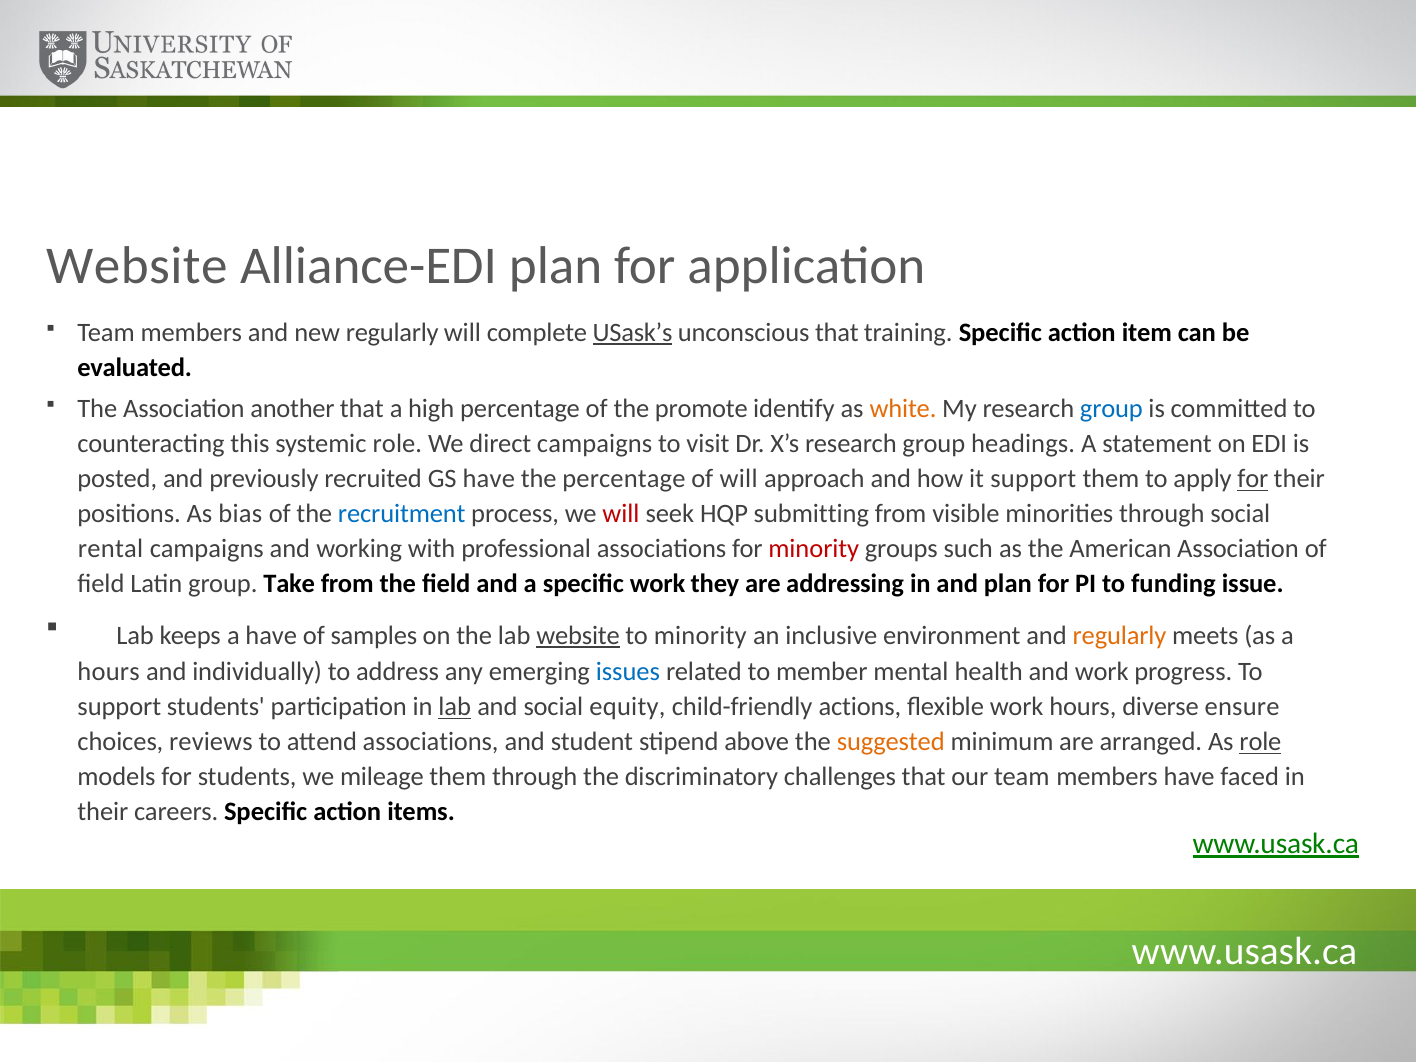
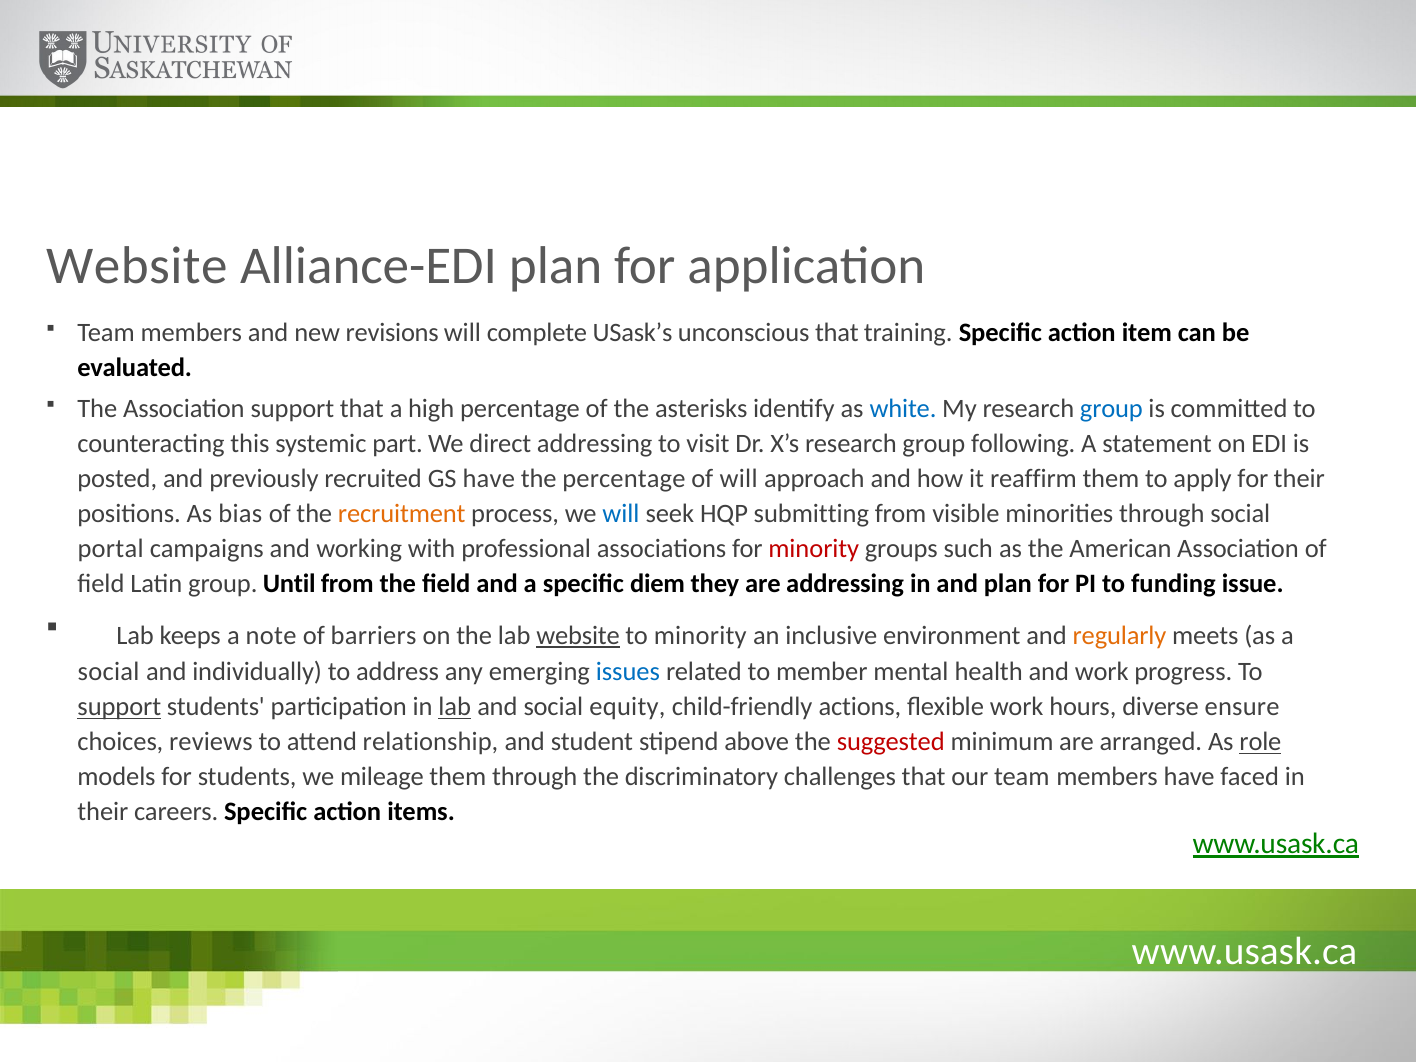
new regularly: regularly -> revisions (392, 333)
USask’s underline: present -> none (633, 333)
Association another: another -> support (292, 409)
promote: promote -> asterisks (701, 409)
white colour: orange -> blue (903, 409)
systemic role: role -> part (398, 444)
direct campaigns: campaigns -> addressing (595, 444)
headings: headings -> following (1023, 444)
it support: support -> reaffirm (1033, 479)
for underline: present -> none (1253, 479)
recruitment colour: blue -> orange (402, 514)
will colour: red -> blue (621, 514)
rental: rental -> portal (111, 549)
Take: Take -> Until (289, 584)
specific work: work -> diem (658, 584)
a have: have -> note (271, 635)
samples: samples -> barriers (374, 635)
hours: hours -> social (109, 672)
support underline: none -> present (119, 707)
attend associations: associations -> relationship (431, 742)
suggested colour: orange -> red (891, 742)
